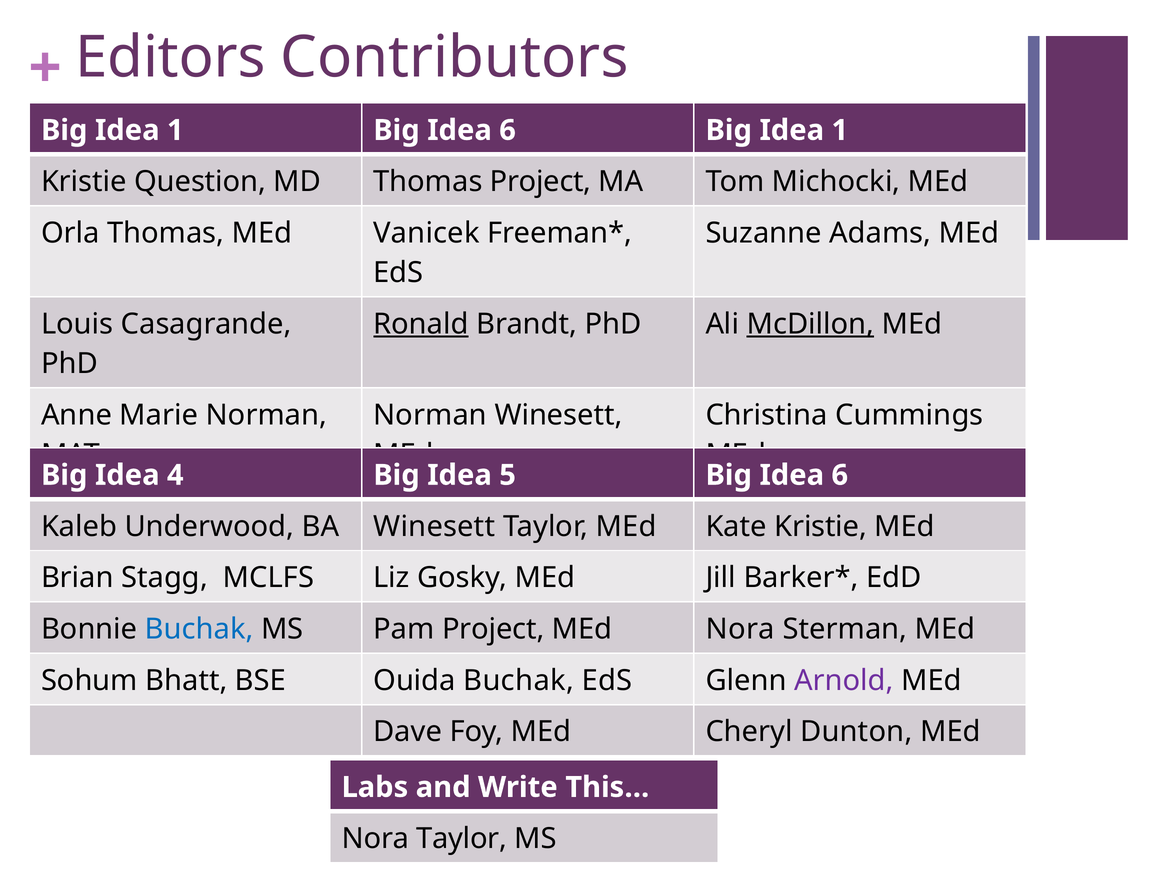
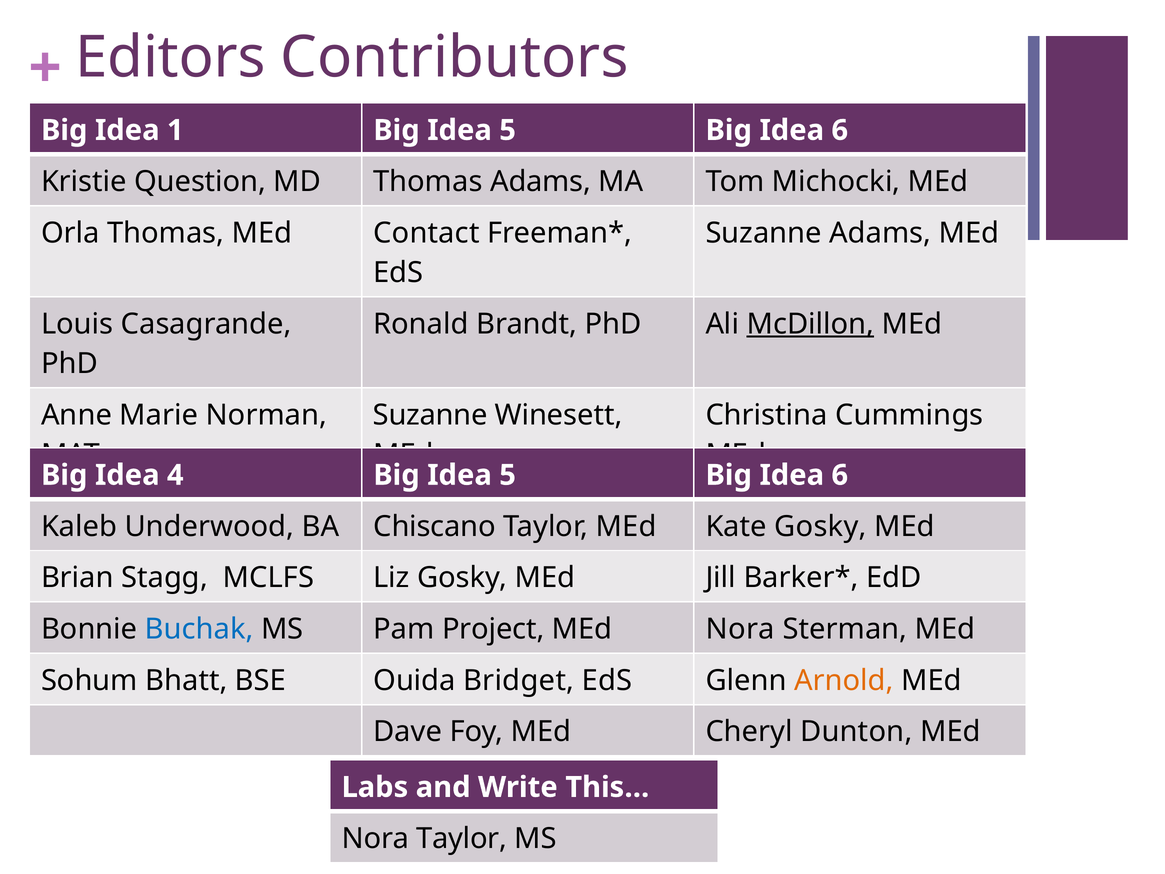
1 Big Idea 6: 6 -> 5 (508, 130)
1: 1 -> 6 (840, 130)
Thomas Project: Project -> Adams (541, 182)
Vanicek: Vanicek -> Contact (426, 233)
Ronald underline: present -> none (421, 324)
Norman: Norman -> Suzanne (430, 415)
BA Winesett: Winesett -> Chiscano (434, 526)
Kate Kristie: Kristie -> Gosky (820, 526)
Ouida Buchak: Buchak -> Bridget (519, 680)
Arnold colour: purple -> orange (844, 680)
